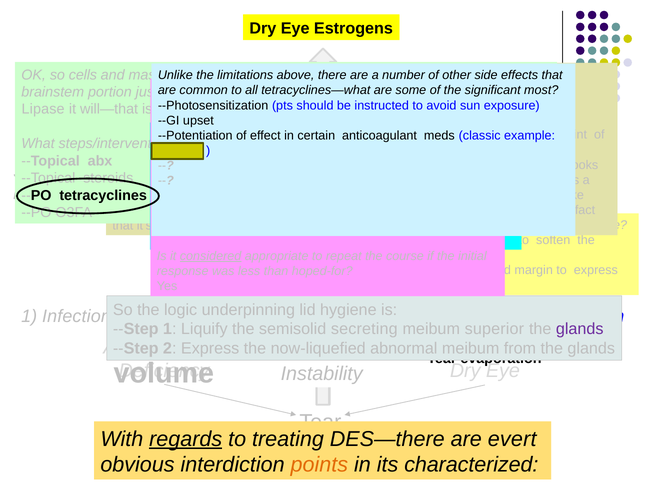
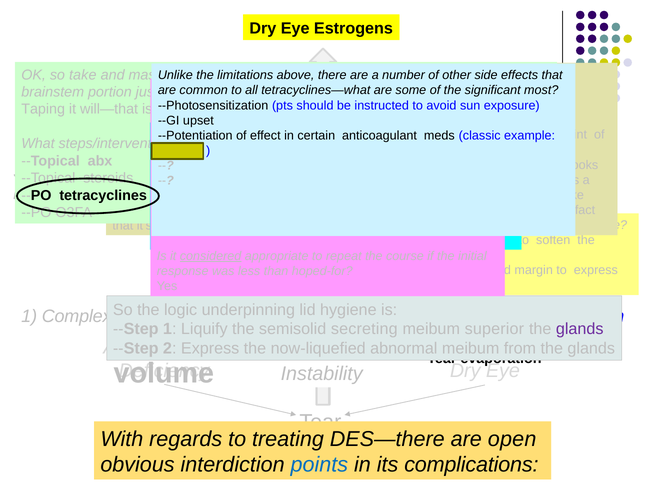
cells: cells -> take (83, 75)
Lipase: Lipase -> Taping (43, 109)
Infection: Infection -> Complex (77, 316)
regards underline: present -> none (186, 439)
evert: evert -> open (512, 439)
points colour: orange -> blue (319, 464)
characterized: characterized -> complications (471, 464)
